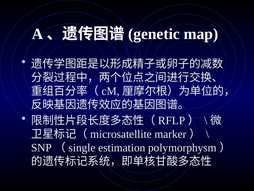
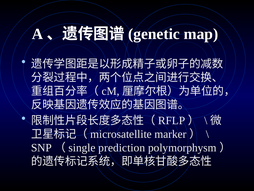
estimation: estimation -> prediction (122, 147)
